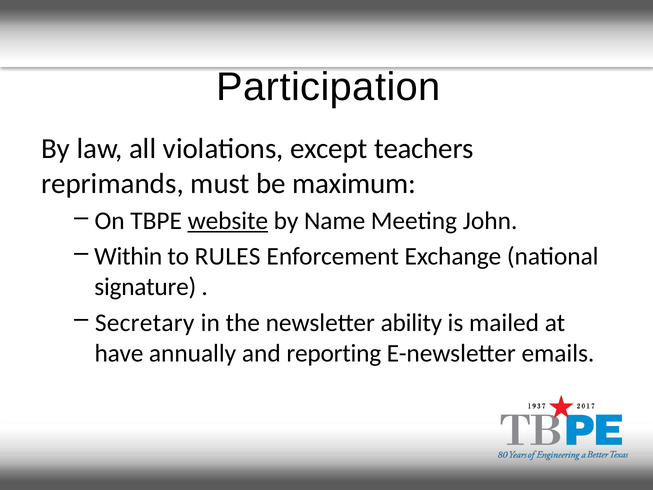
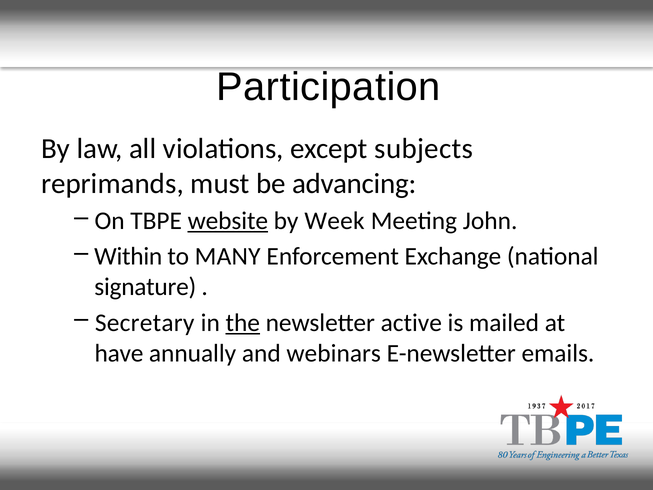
teachers: teachers -> subjects (424, 149)
maximum: maximum -> advancing (354, 183)
Name: Name -> Week (334, 221)
RULES: RULES -> MANY (228, 256)
the underline: none -> present (243, 323)
ability: ability -> active (411, 323)
reporting: reporting -> webinars (334, 353)
